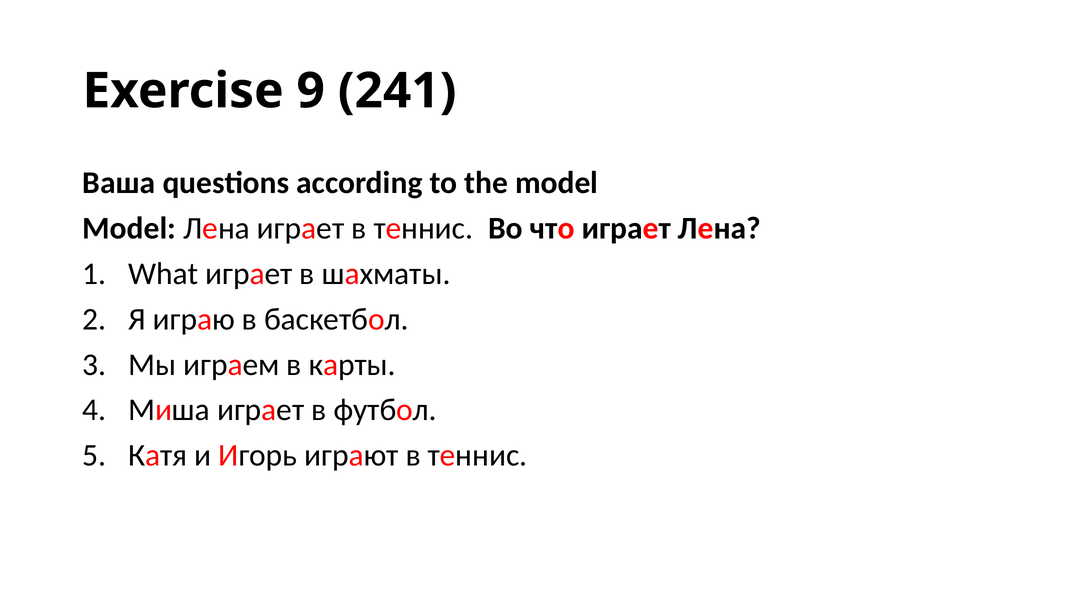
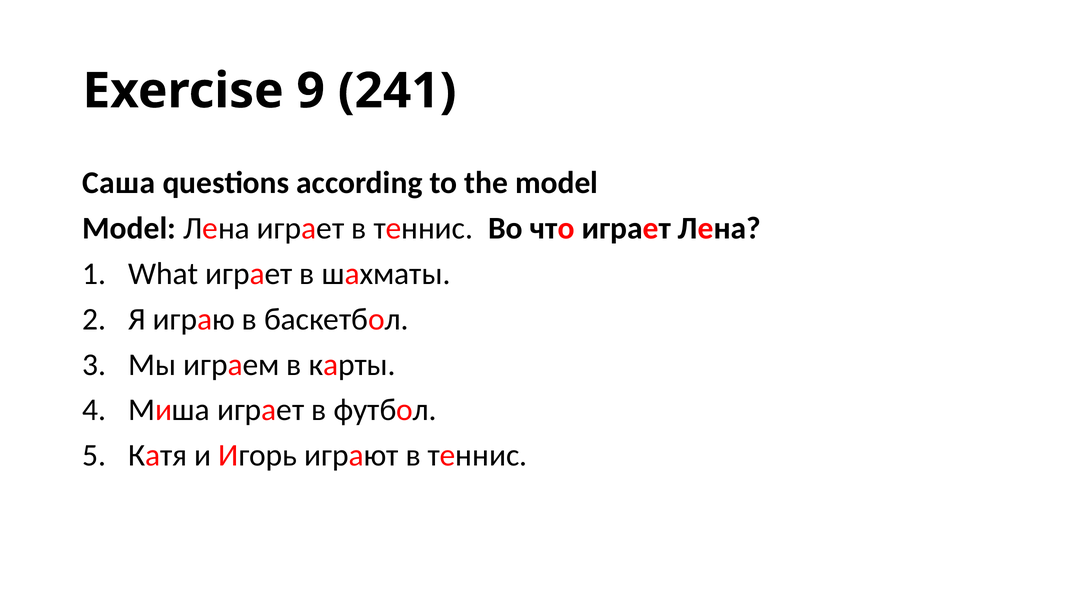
Ваша: Ваша -> Саша (119, 183)
